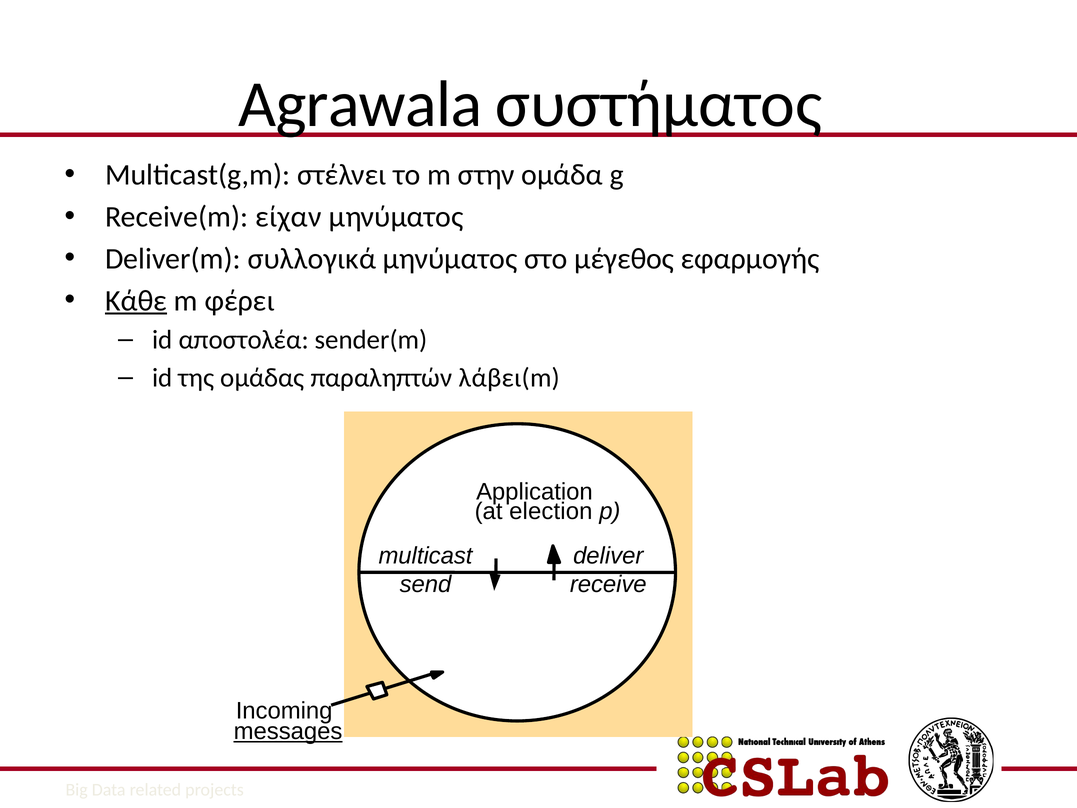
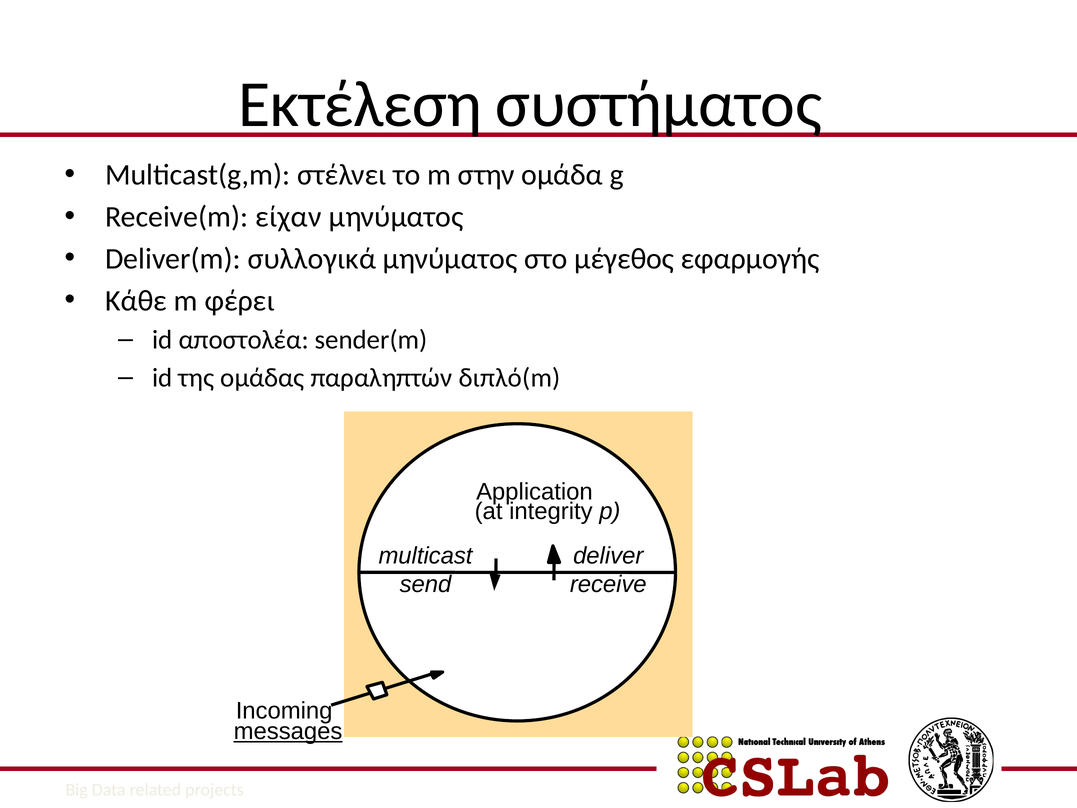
Agrawala: Agrawala -> Εκτέλεση (360, 104)
Κάθε underline: present -> none (136, 301)
λάβει(m: λάβει(m -> διπλό(m (510, 378)
election: election -> integrity (551, 511)
